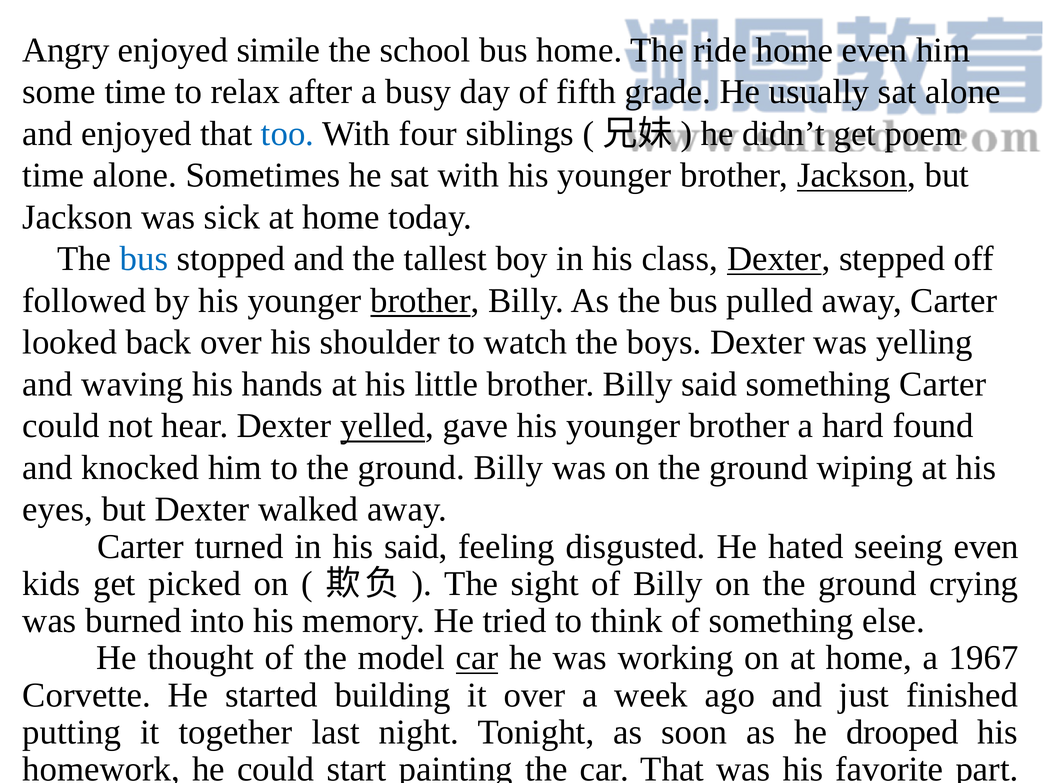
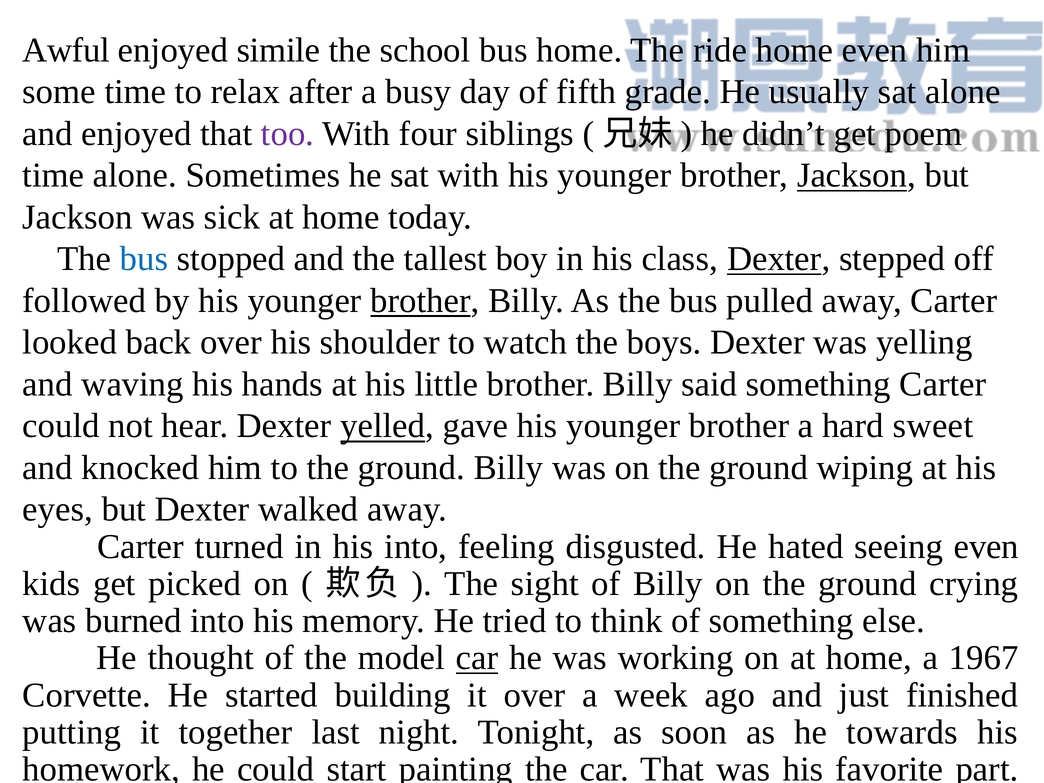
Angry: Angry -> Awful (66, 50)
too colour: blue -> purple (288, 134)
found: found -> sweet (933, 426)
his said: said -> into (416, 547)
drooped: drooped -> towards (902, 732)
